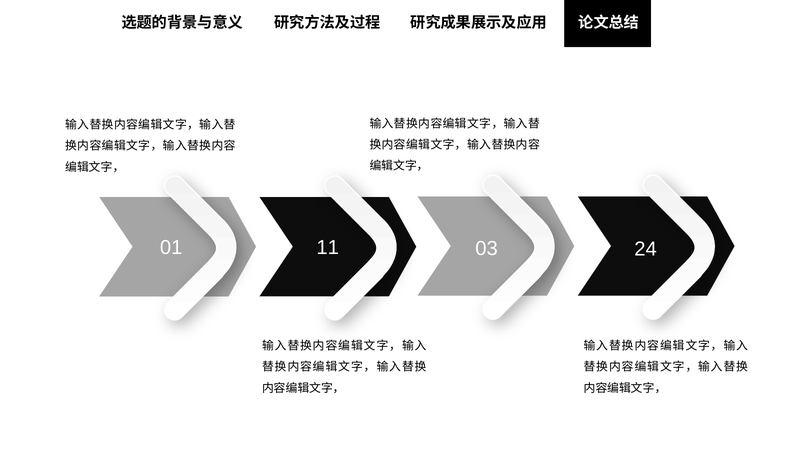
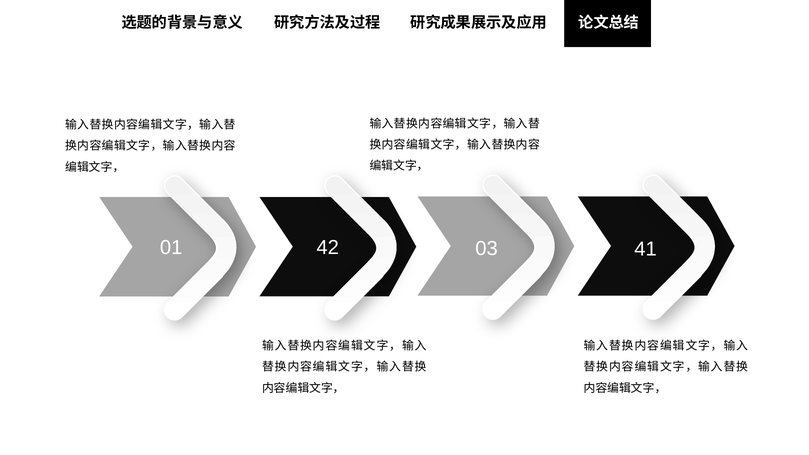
11: 11 -> 42 (328, 248)
24: 24 -> 41 (646, 249)
